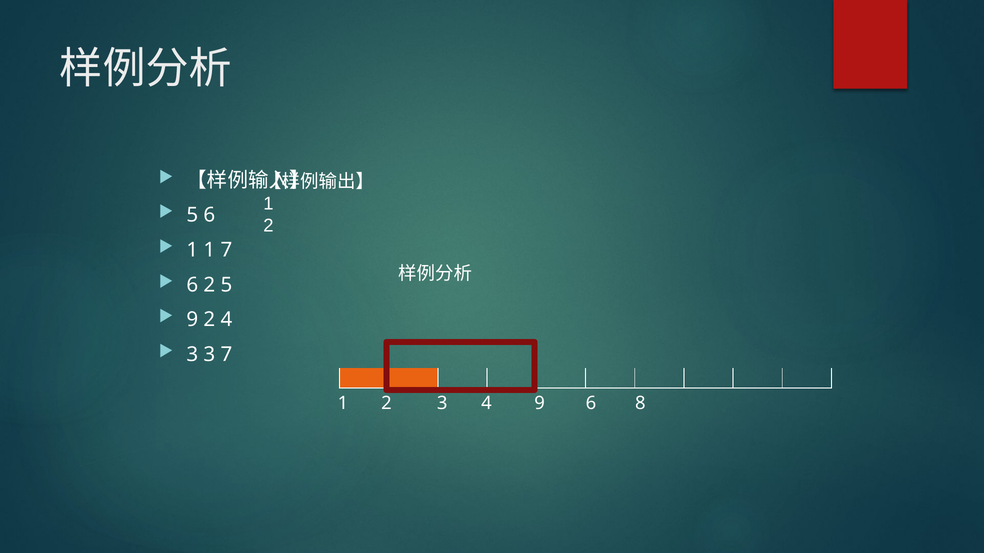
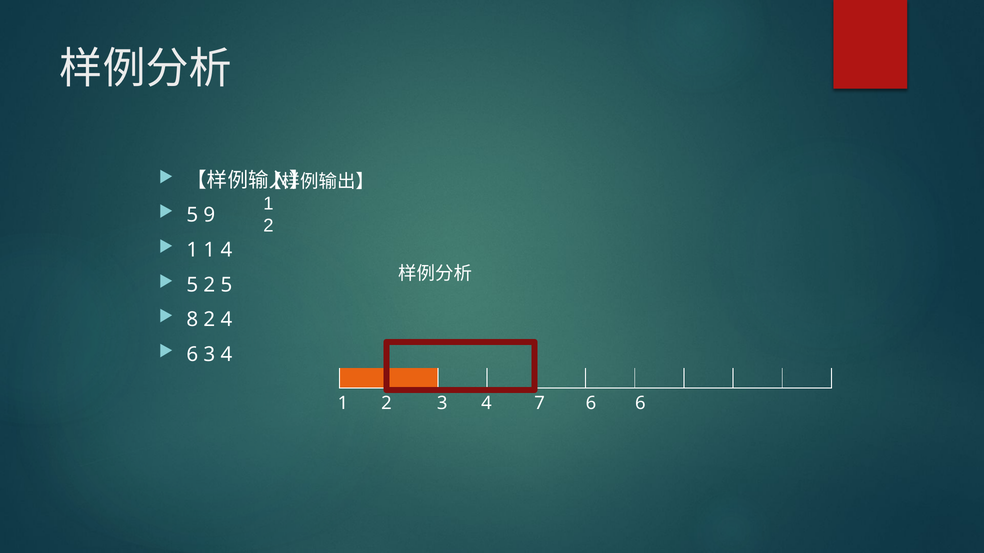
5 6: 6 -> 9 (209, 215)
1 7: 7 -> 4 (226, 250)
6: 6 -> 5 (192, 285)
9: 9 -> 8 (192, 320)
3: 3 -> 6 (192, 355)
7: 7 -> 4 (226, 355)
4 9: 9 -> 7 (540, 403)
6 8: 8 -> 6 (640, 403)
